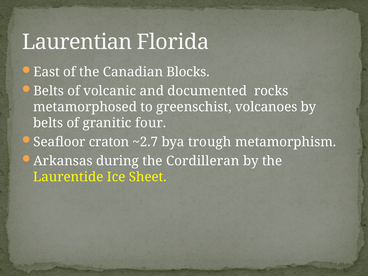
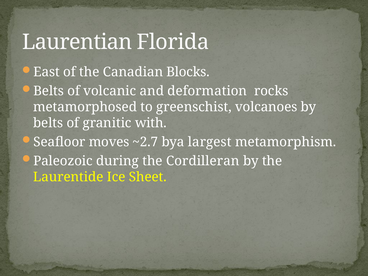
documented: documented -> deformation (207, 91)
four: four -> with (151, 123)
craton: craton -> moves (109, 142)
trough: trough -> largest (210, 142)
Arkansas: Arkansas -> Paleozoic (63, 161)
